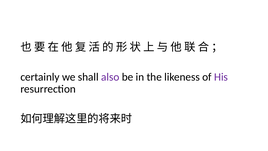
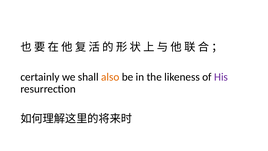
also colour: purple -> orange (110, 77)
